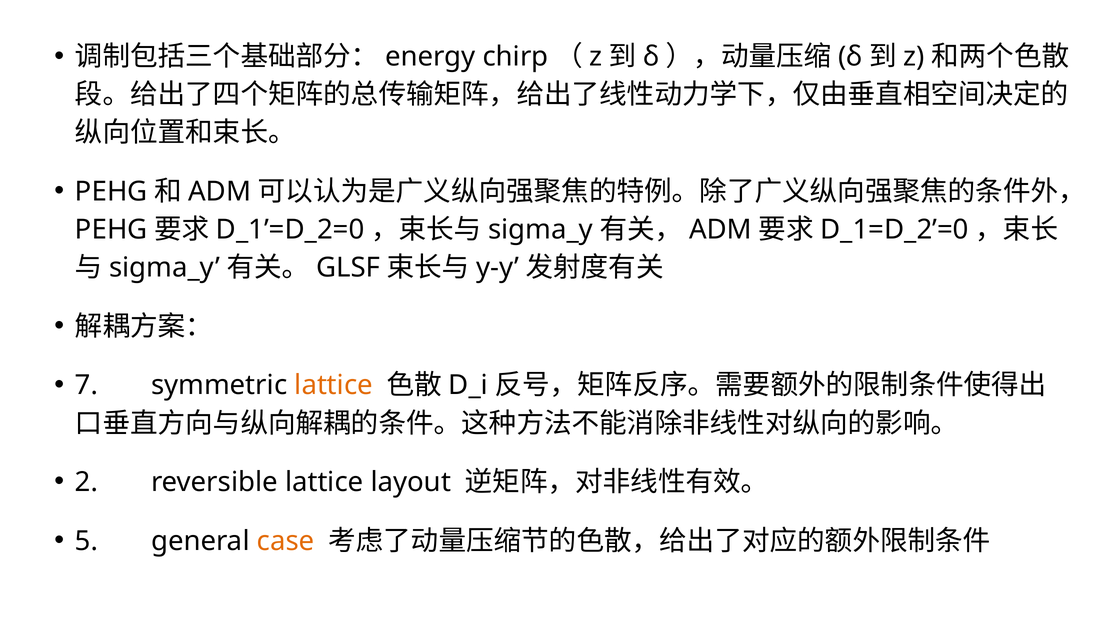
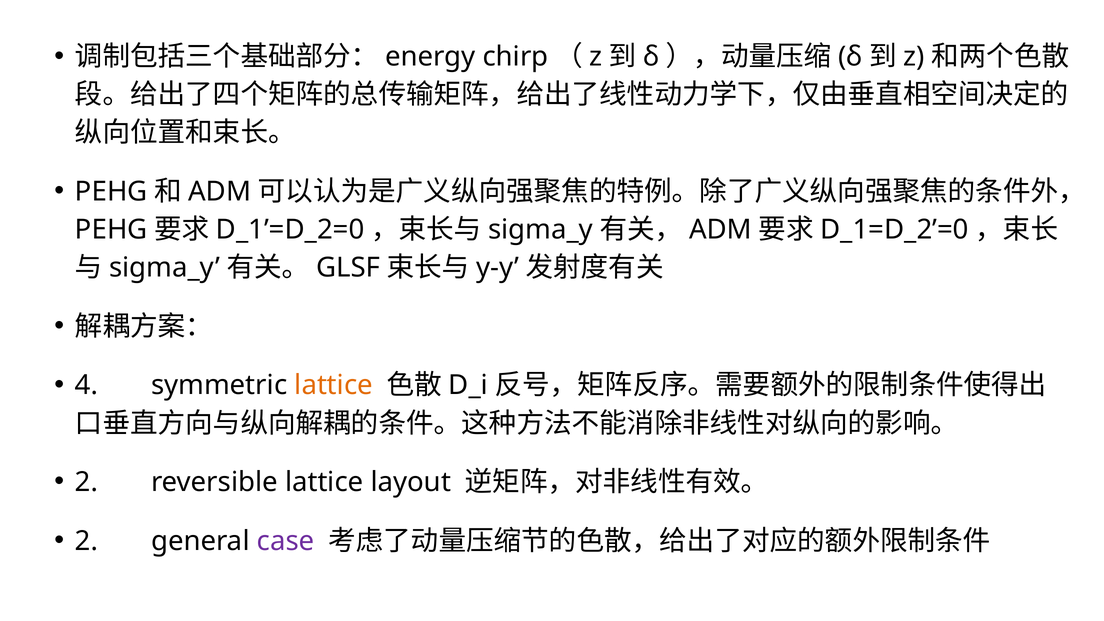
7: 7 -> 4 (87, 385)
5: 5 -> 2 (87, 541)
case colour: orange -> purple (286, 541)
